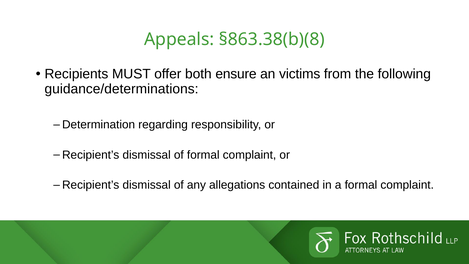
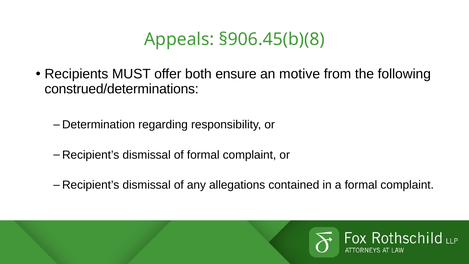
§863.38(b)(8: §863.38(b)(8 -> §906.45(b)(8 (272, 39)
victims: victims -> motive (300, 74)
guidance/determinations: guidance/determinations -> construed/determinations (122, 89)
